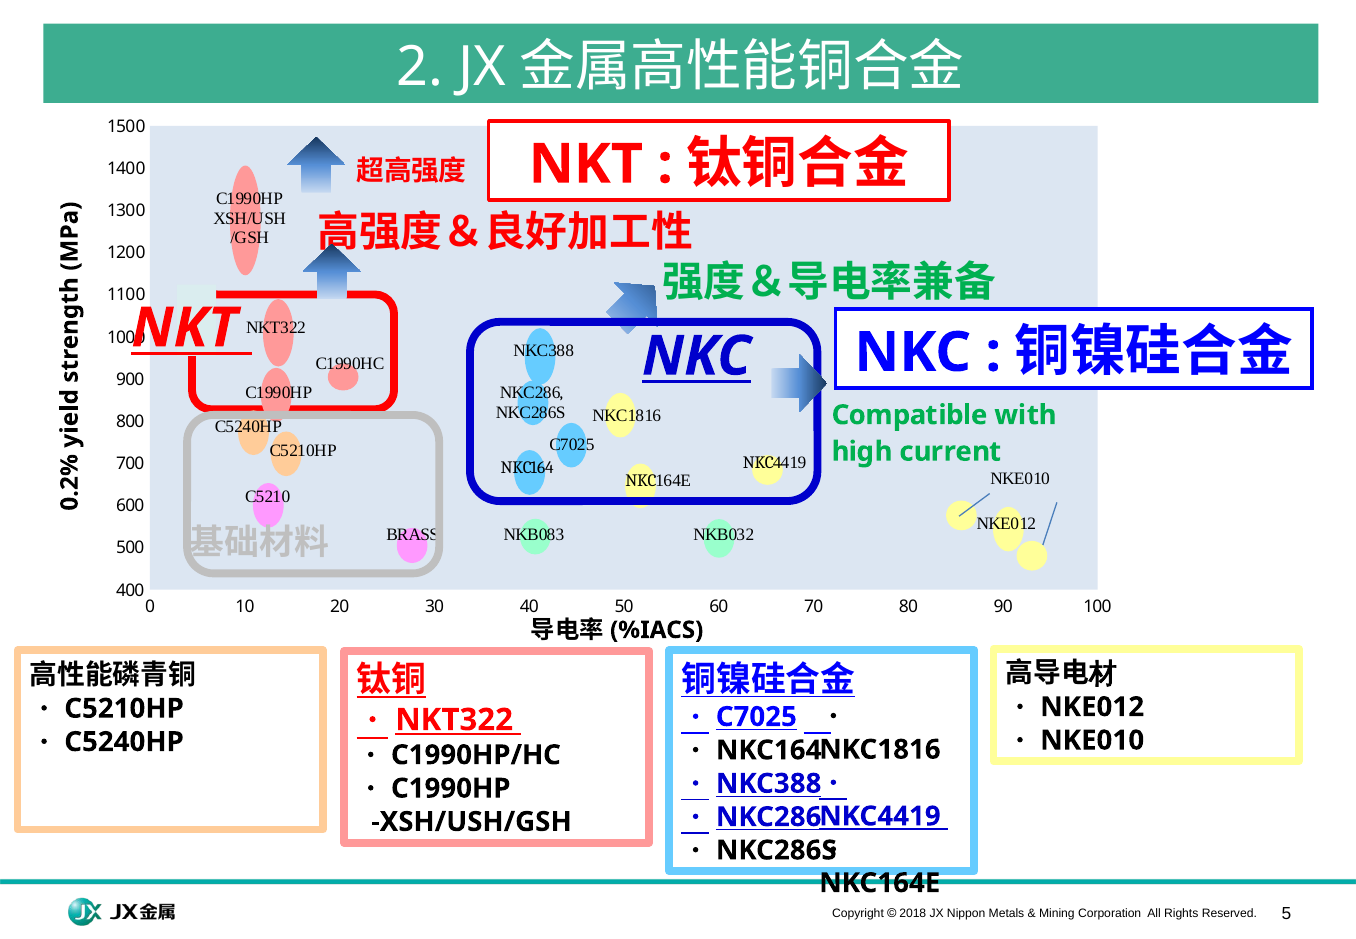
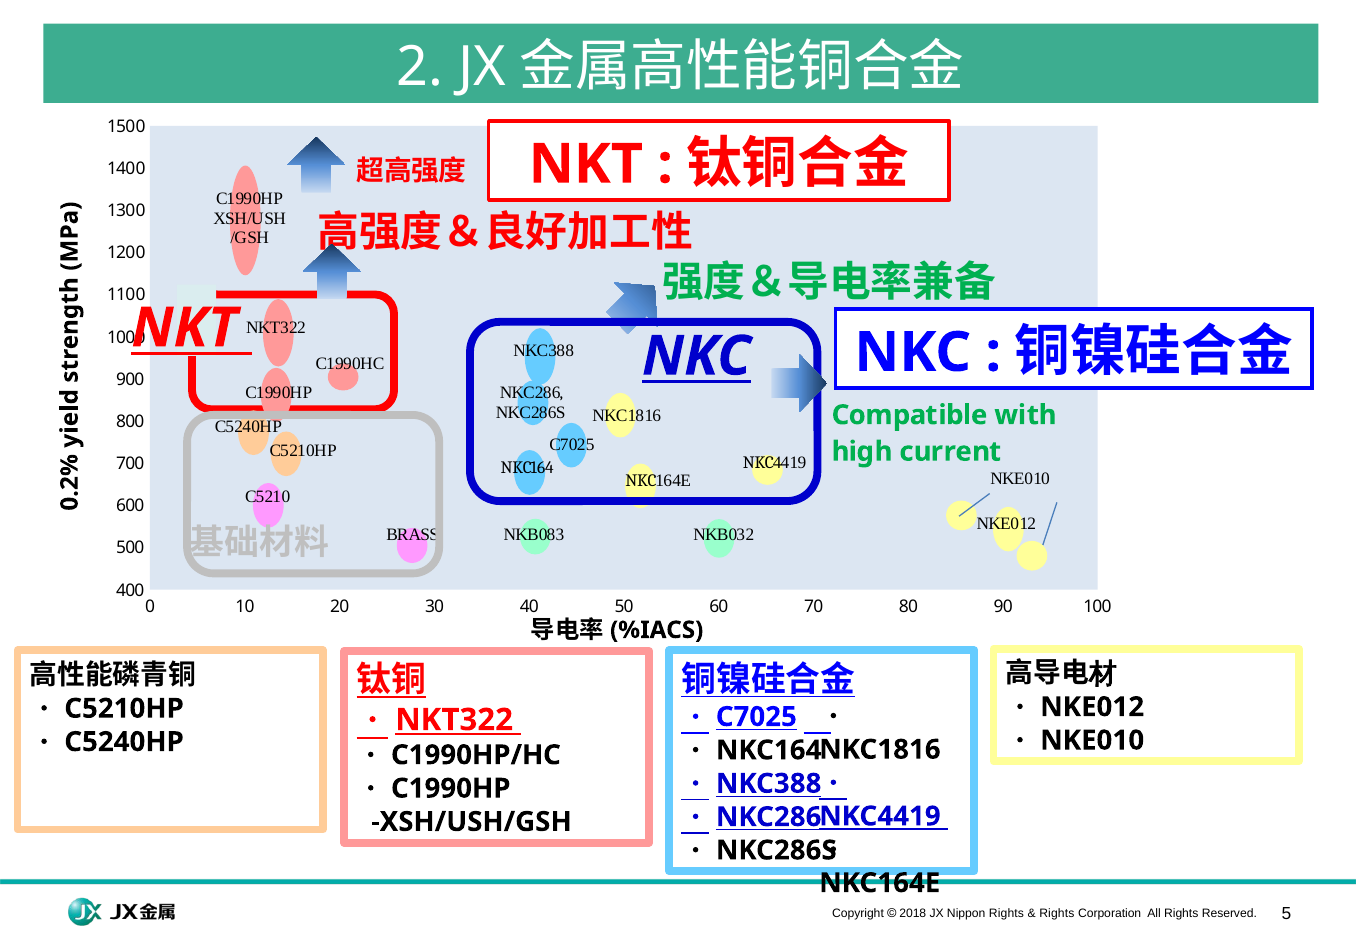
Nippon Metals: Metals -> Rights (1006, 914)
Mining: Mining -> Rights (1057, 914)
